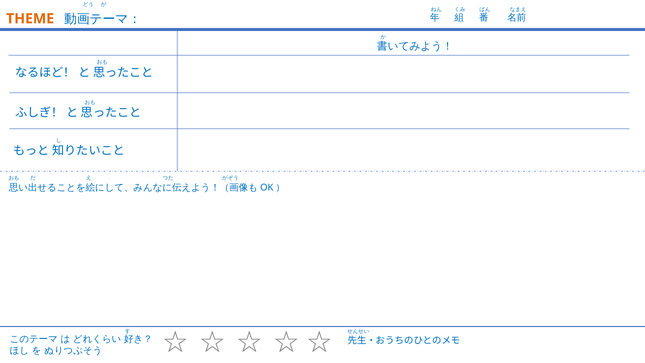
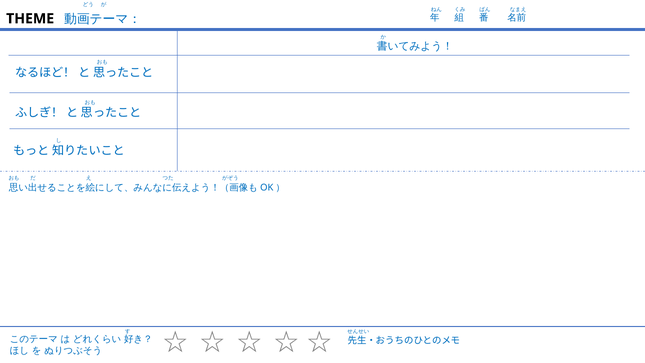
THEME colour: orange -> black (30, 19)
